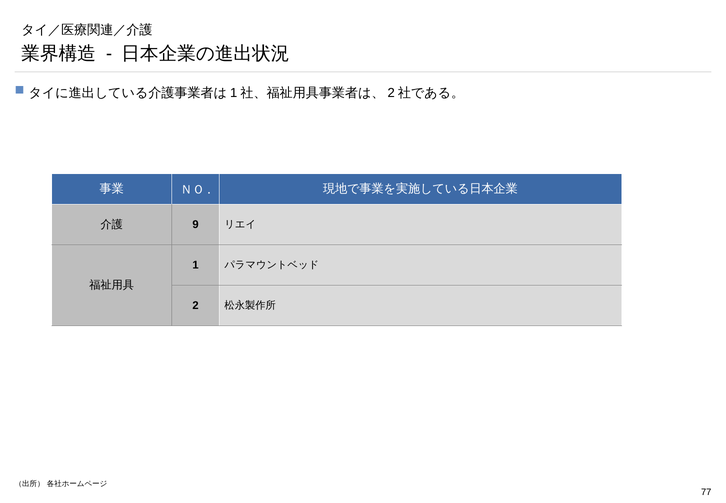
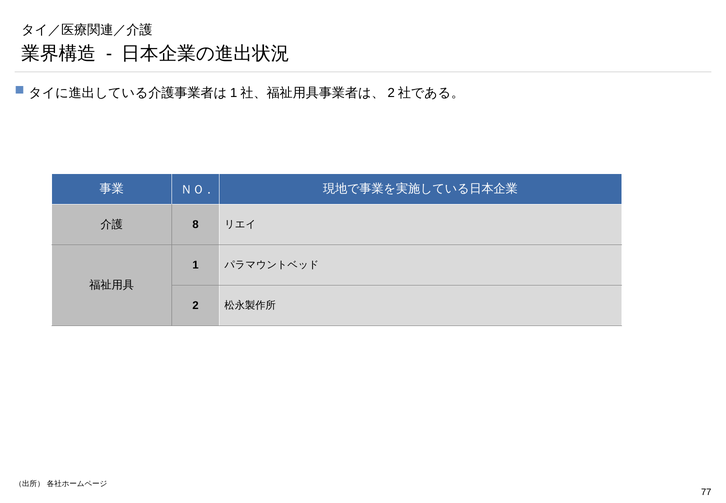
9: 9 -> 8 (196, 224)
